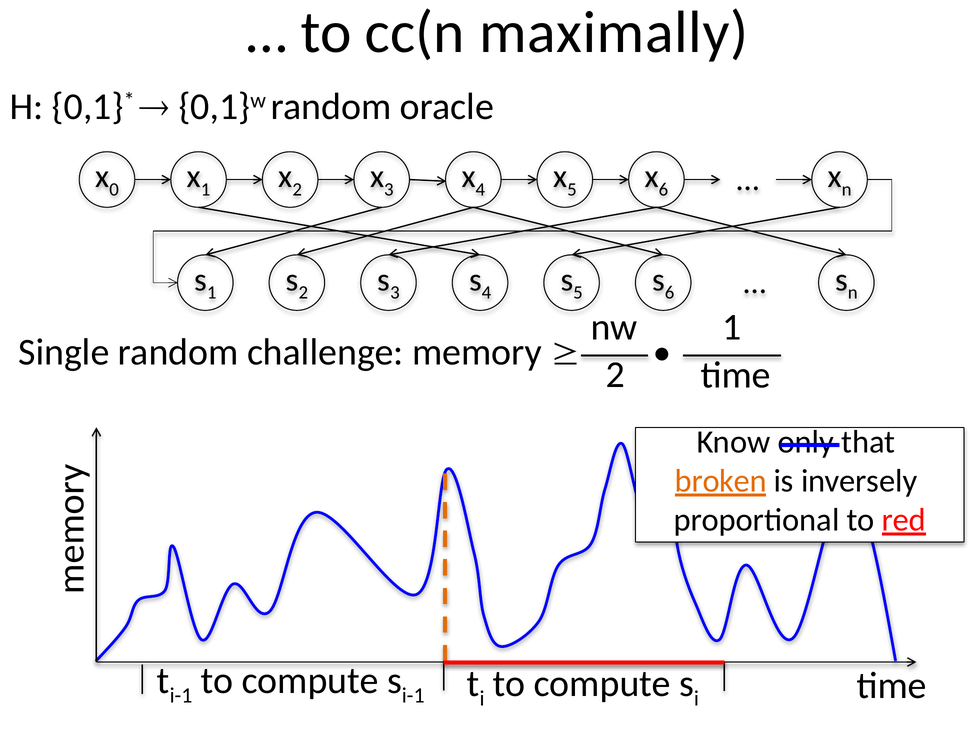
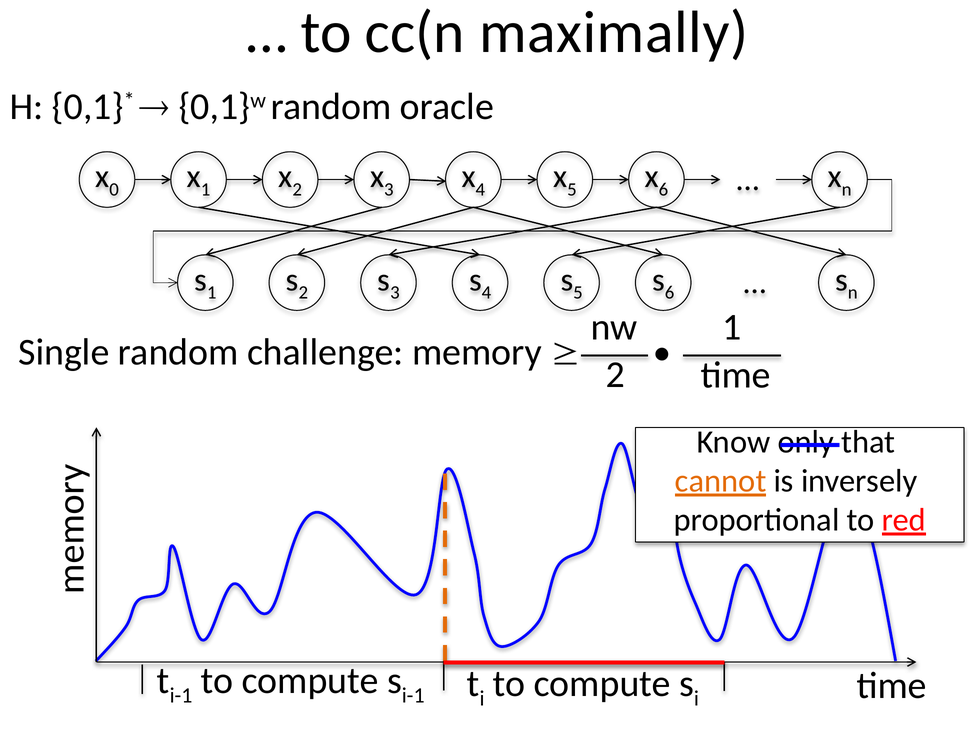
broken: broken -> cannot (721, 481)
